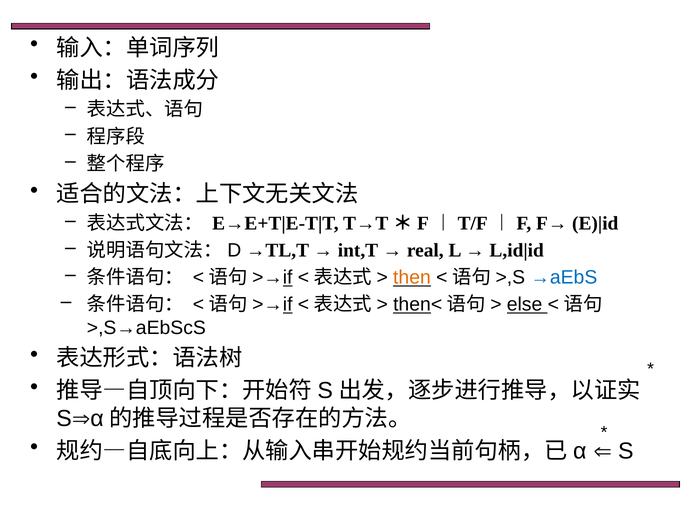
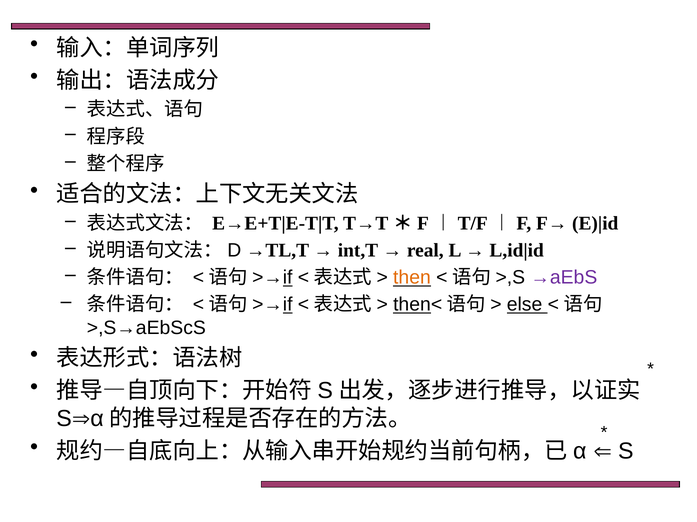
→aEbS colour: blue -> purple (564, 278)
